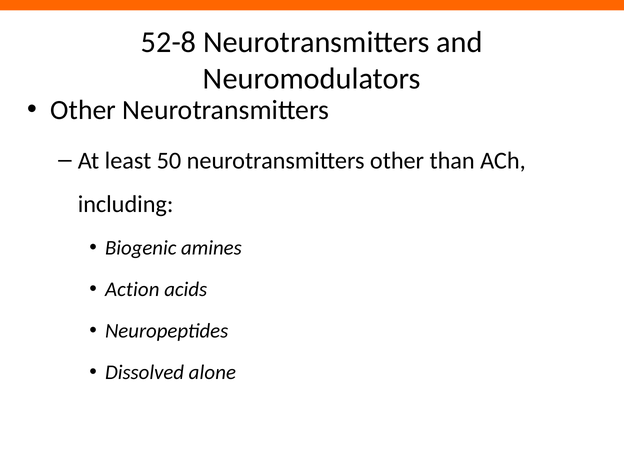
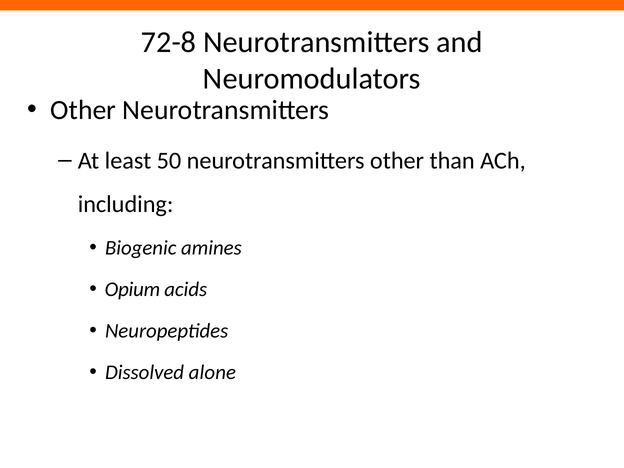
52-8: 52-8 -> 72-8 (169, 42)
Action: Action -> Opium (132, 289)
